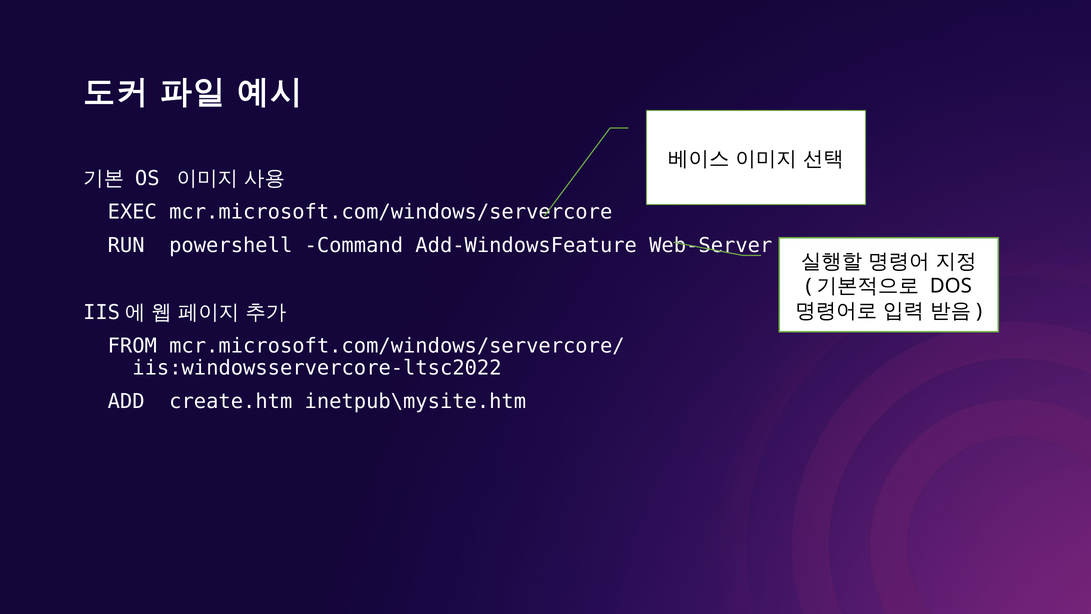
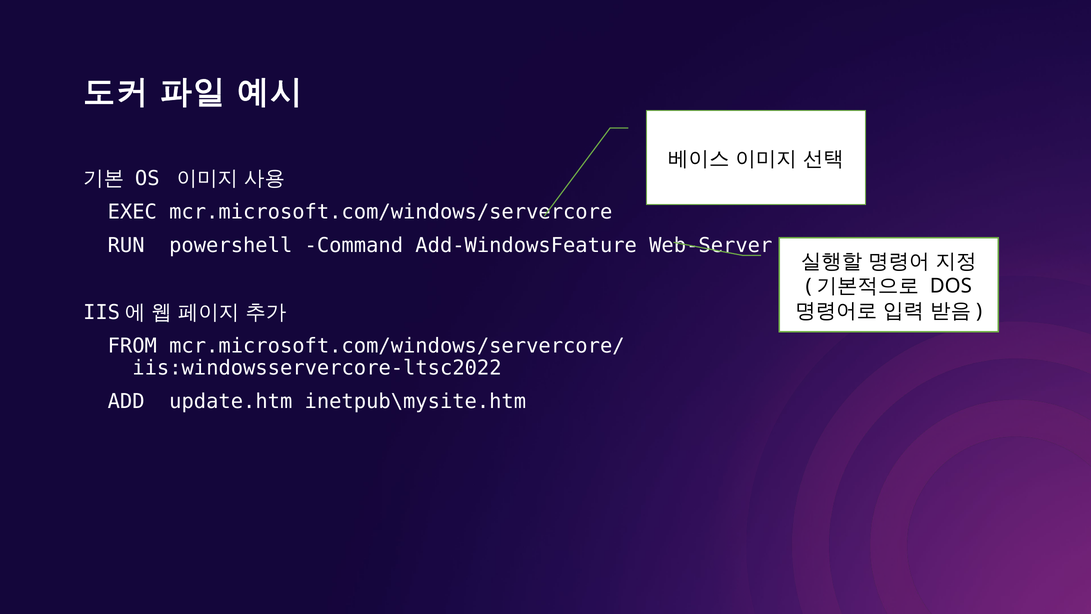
create.htm: create.htm -> update.htm (231, 401)
